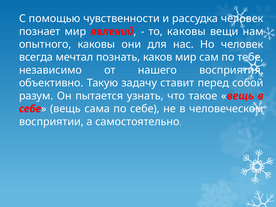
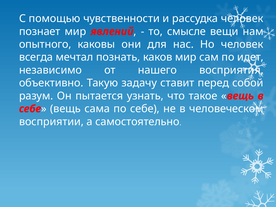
то каковы: каковы -> смысле (186, 31)
тебе: тебе -> идет (250, 57)
